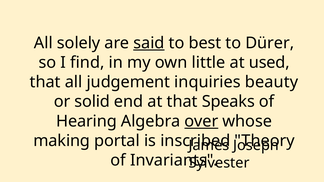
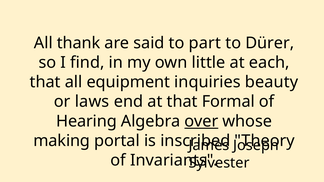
solely: solely -> thank (79, 43)
said underline: present -> none (149, 43)
best: best -> part (205, 43)
used: used -> each (269, 63)
judgement: judgement -> equipment (128, 82)
solid: solid -> laws (92, 102)
Speaks: Speaks -> Formal (228, 102)
